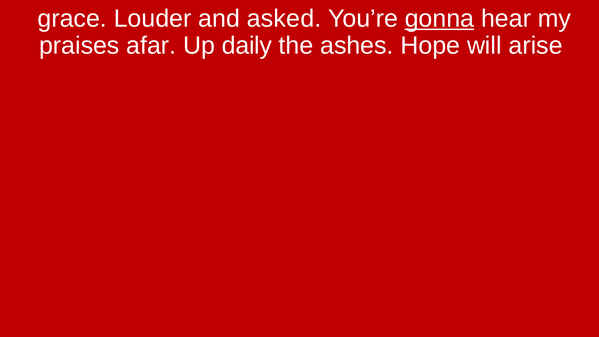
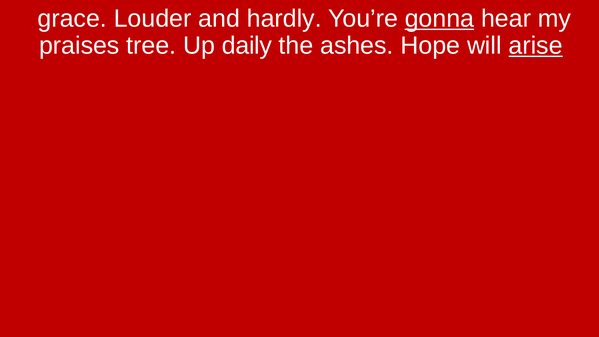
asked: asked -> hardly (284, 19)
afar: afar -> tree (151, 46)
arise underline: none -> present (536, 46)
